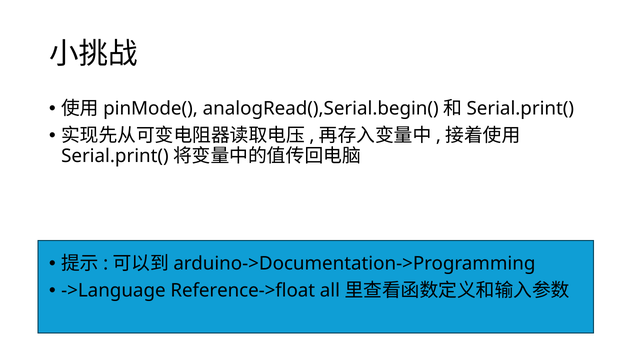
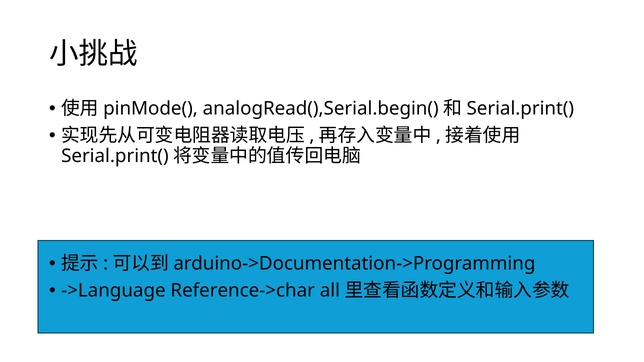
Reference->float: Reference->float -> Reference->char (243, 291)
